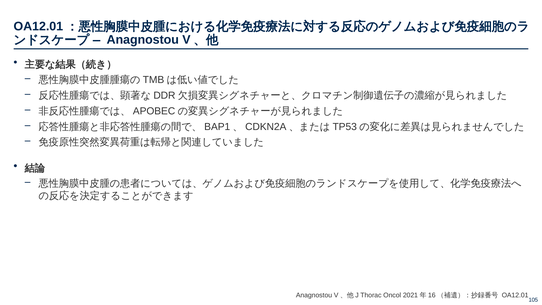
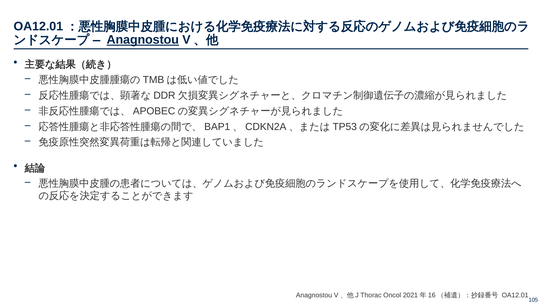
Anagnostou underline: none -> present (143, 40)
